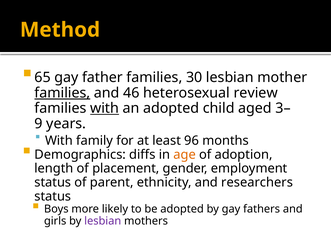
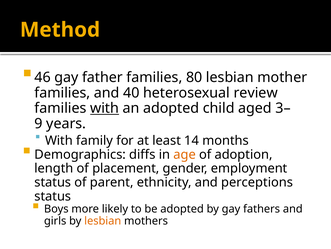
65: 65 -> 46 (43, 77)
30: 30 -> 80 (194, 77)
families underline: present -> none (62, 93)
46: 46 -> 40 (131, 93)
96: 96 -> 14 (192, 140)
researchers: researchers -> perceptions (257, 182)
lesbian colour: purple -> orange (103, 220)
